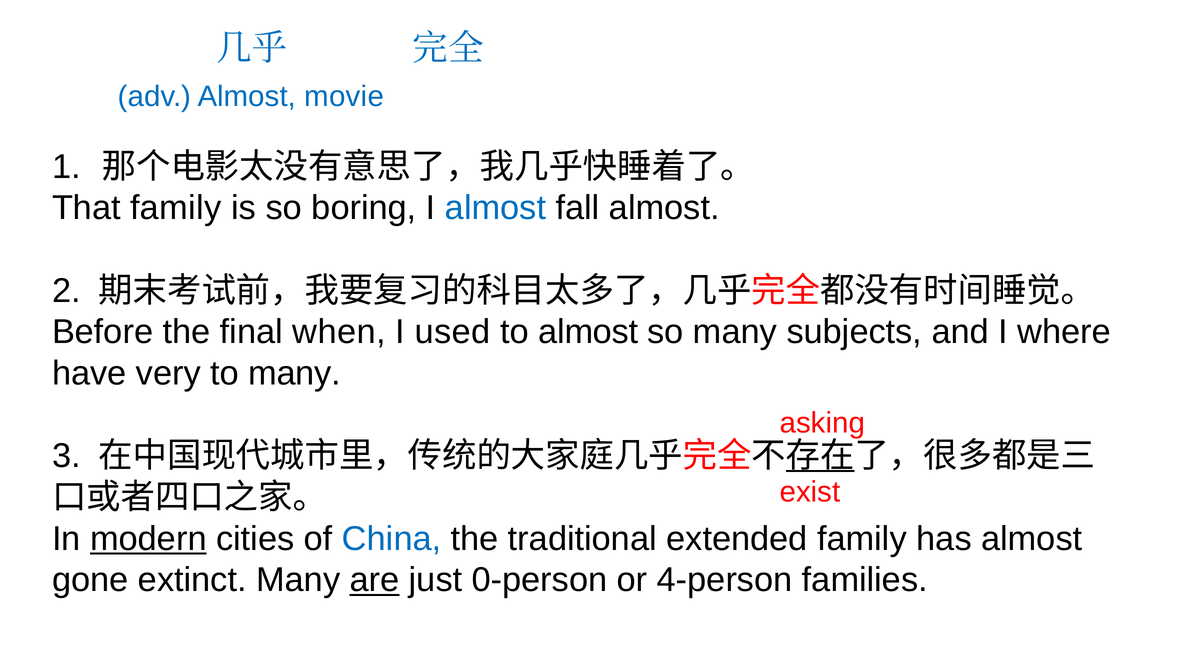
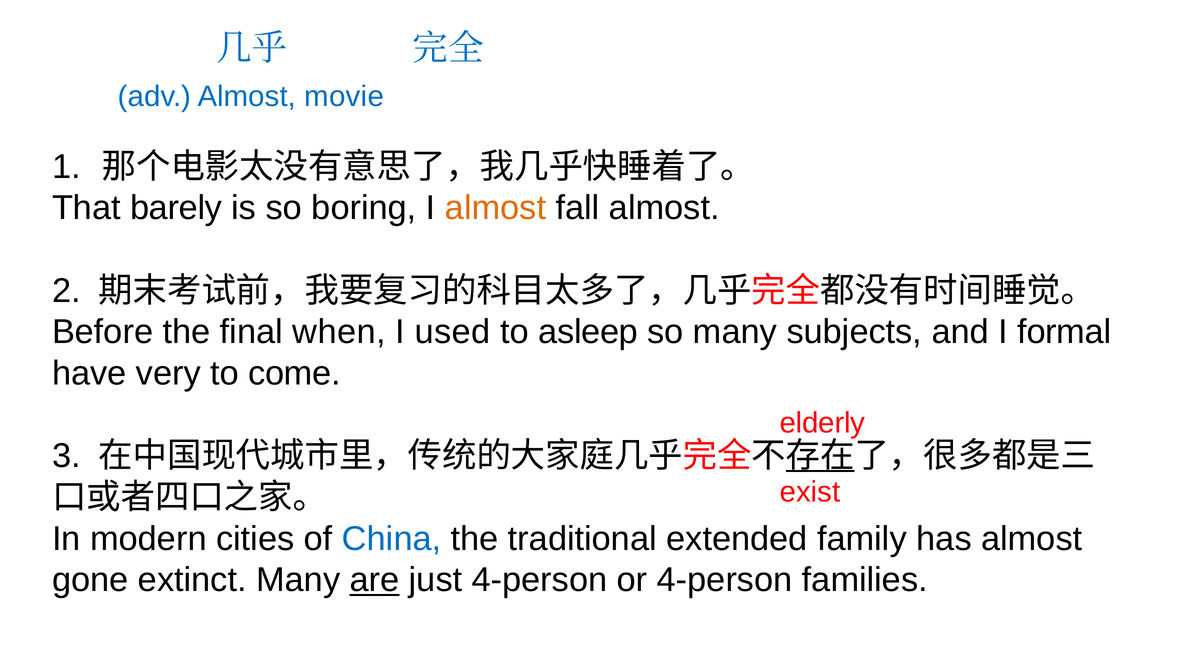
That family: family -> barely (176, 208)
almost colour: blue -> orange (496, 208)
to almost: almost -> asleep (588, 332)
where: where -> formal (1064, 332)
to many: many -> come (294, 373)
asking: asking -> elderly (822, 423)
modern underline: present -> none (148, 539)
just 0-person: 0-person -> 4-person (540, 580)
